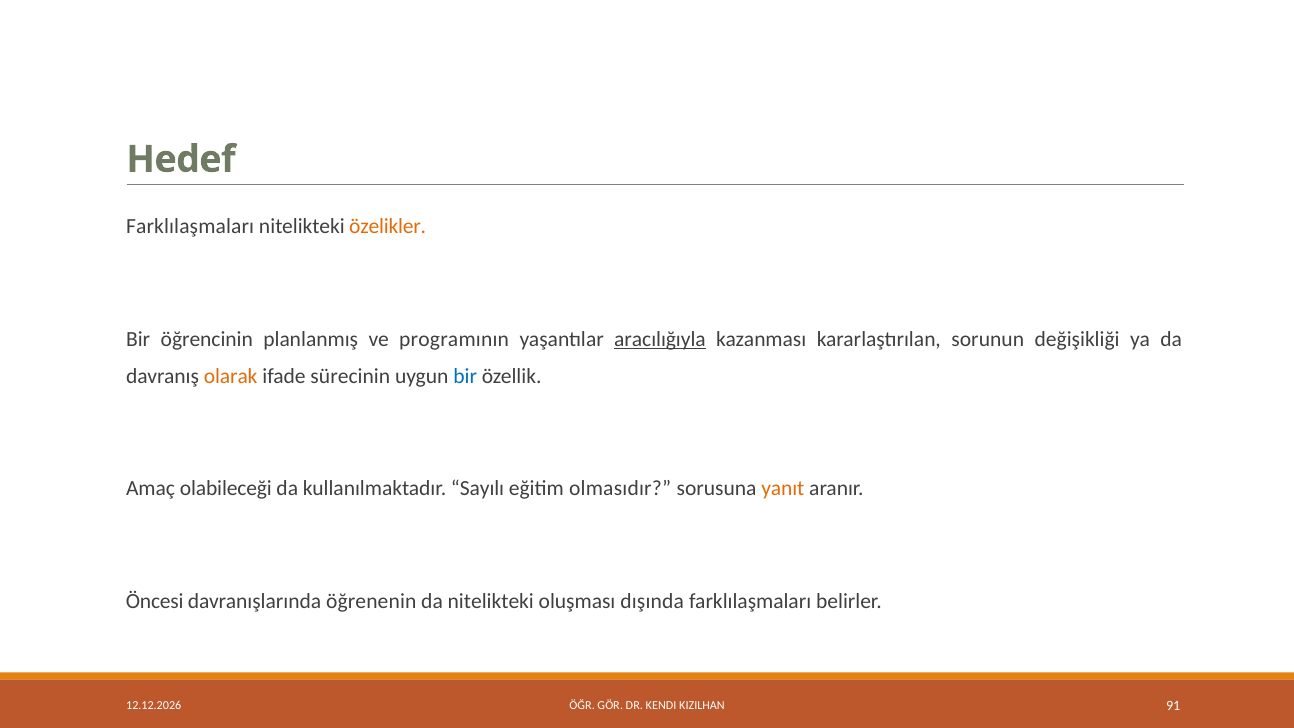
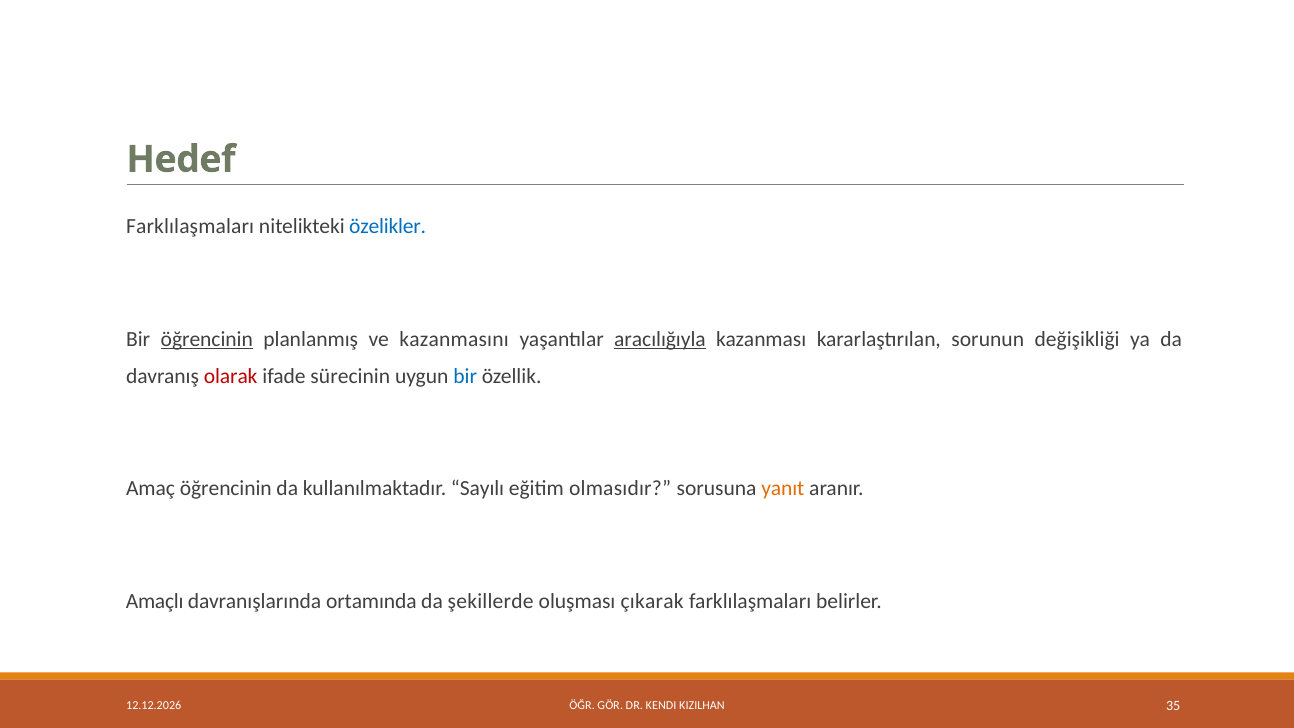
özelikler colour: orange -> blue (388, 227)
öğrencinin underline: none -> present (207, 339)
programının: programının -> kazanmasını (454, 339)
olarak colour: orange -> red (231, 376)
Amaç olabileceği: olabileceği -> öğrencinin (226, 489)
Öncesi: Öncesi -> Amaçlı (155, 601)
öğrenenin: öğrenenin -> ortamında (371, 601)
da nitelikteki: nitelikteki -> şekillerde (491, 601)
dışında: dışında -> çıkarak (652, 601)
91: 91 -> 35 (1173, 706)
